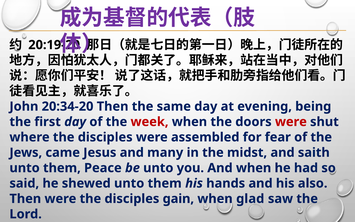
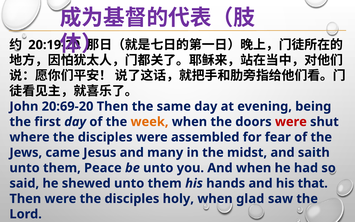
20:34-20: 20:34-20 -> 20:69-20 (68, 106)
week colour: red -> orange (150, 122)
also: also -> that (313, 183)
gain: gain -> holy (178, 199)
